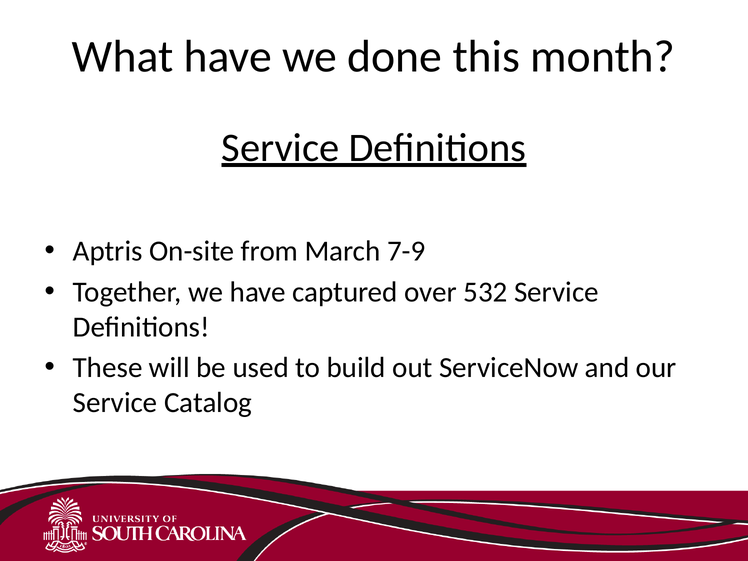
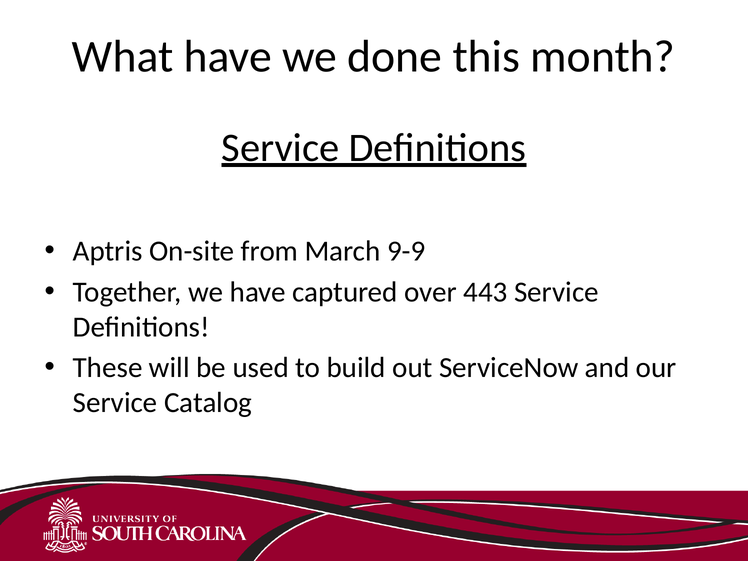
7-9: 7-9 -> 9-9 (406, 251)
532: 532 -> 443 (486, 292)
